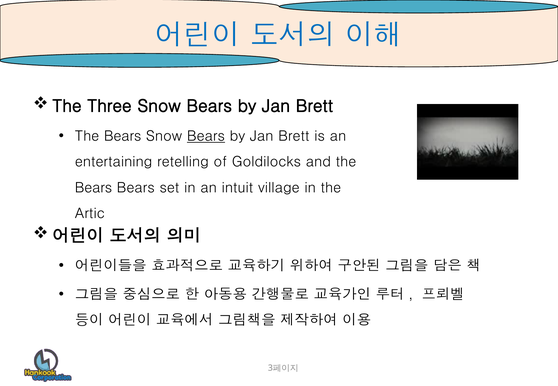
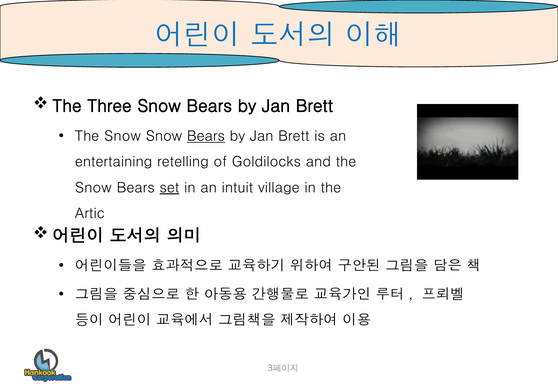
Bears: Bears -> Snow (122, 136)
Bears: Bears -> Snow (93, 188)
set underline: none -> present (169, 188)
